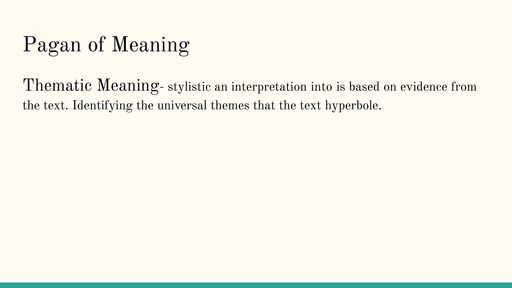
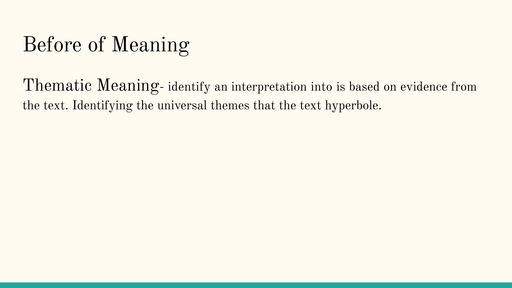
Pagan: Pagan -> Before (52, 44)
stylistic: stylistic -> identify (189, 87)
